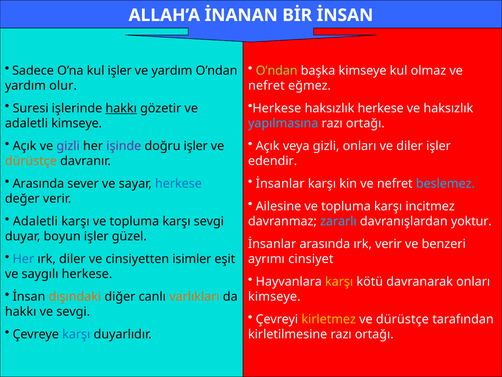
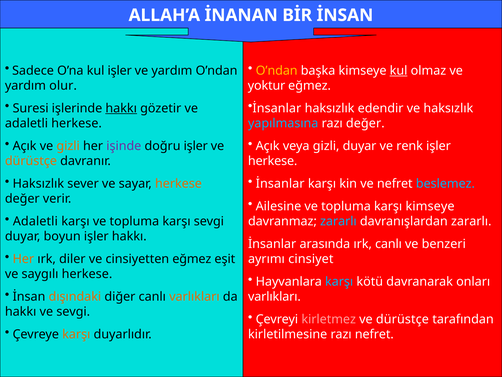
O’ndan colour: light green -> yellow (277, 70)
kul underline: none -> present (399, 70)
nefret: nefret -> yoktur (267, 85)
Herkese: Herkese -> İnsanlar (277, 108)
haksızlık herkese: herkese -> edendir (381, 108)
adaletli kimseye: kimseye -> herkese (77, 123)
ortağı: ortağı -> değer (365, 123)
gizli colour: purple -> orange (68, 146)
gizli onları: onları -> duyar (360, 146)
ve diler: diler -> renk (410, 146)
edendir: edendir -> herkese (273, 161)
Arasında: Arasında -> Haksızlık (38, 183)
herkese colour: blue -> orange (178, 183)
karşı incitmez: incitmez -> kimseye (430, 206)
davranışlardan yoktur: yoktur -> zararlı (471, 221)
işler güzel: güzel -> hakkı (129, 236)
ırk verir: verir -> canlı (388, 244)
Her colour: blue -> orange (23, 259)
cinsiyetten isimler: isimler -> eğmez (192, 259)
karşı colour: yellow -> light blue (339, 281)
kimseye: kimseye -> varlıkları (274, 296)
kirletmez colour: yellow -> pink (329, 319)
karşı colour: blue -> orange (76, 334)
kirletilmesine razı ortağı: ortağı -> nefret (374, 334)
